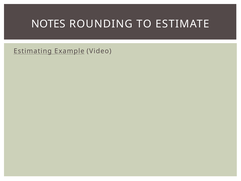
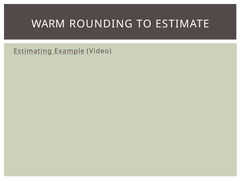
NOTES: NOTES -> WARM (48, 24)
